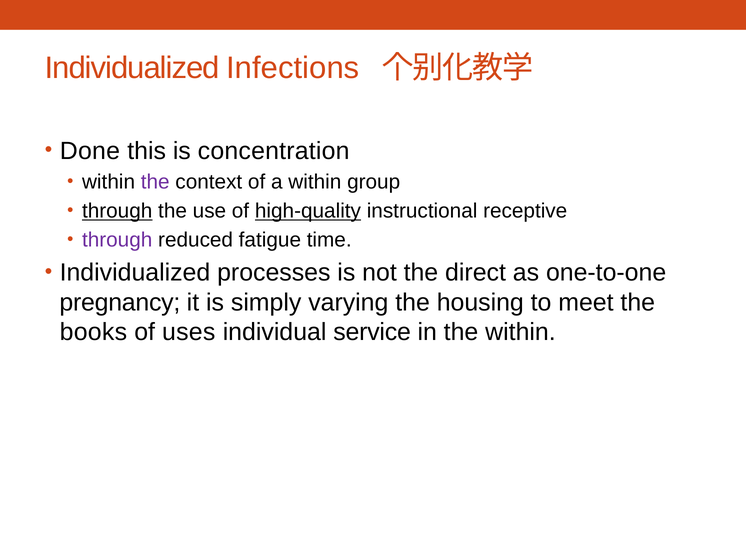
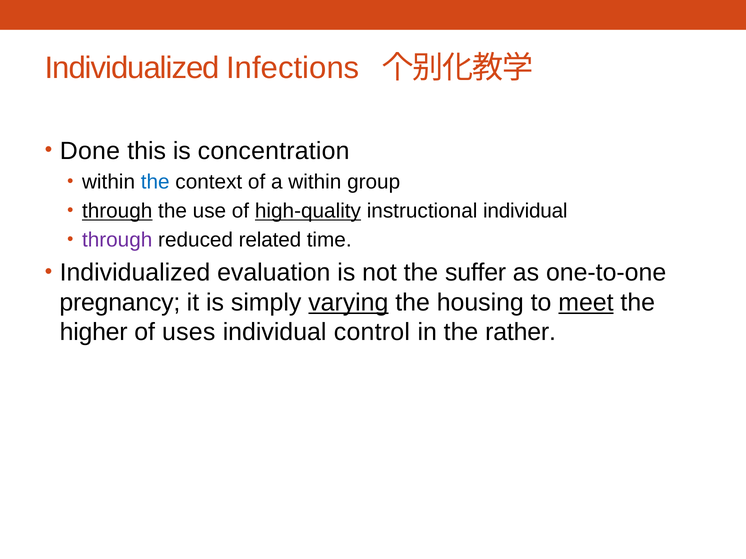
the colour: purple -> blue (155, 182)
instructional receptive: receptive -> individual (525, 211)
fatigue: fatigue -> related (270, 240)
processes: processes -> evaluation (274, 273)
direct: direct -> suffer (476, 273)
varying underline: none -> present (348, 303)
meet underline: none -> present (586, 303)
books: books -> higher (94, 333)
service: service -> control (372, 333)
the within: within -> rather (521, 333)
